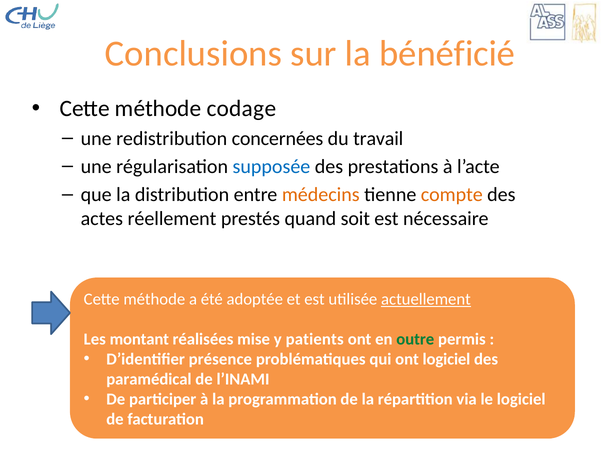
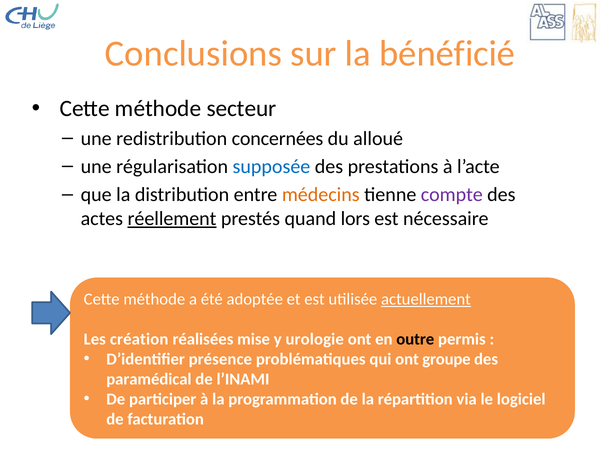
codage: codage -> secteur (242, 109)
travail: travail -> alloué (378, 138)
compte colour: orange -> purple (452, 194)
réellement underline: none -> present (172, 218)
soit: soit -> lors (355, 218)
montant: montant -> création (139, 339)
patients: patients -> urologie (315, 339)
outre colour: green -> black (415, 339)
ont logiciel: logiciel -> groupe (446, 359)
